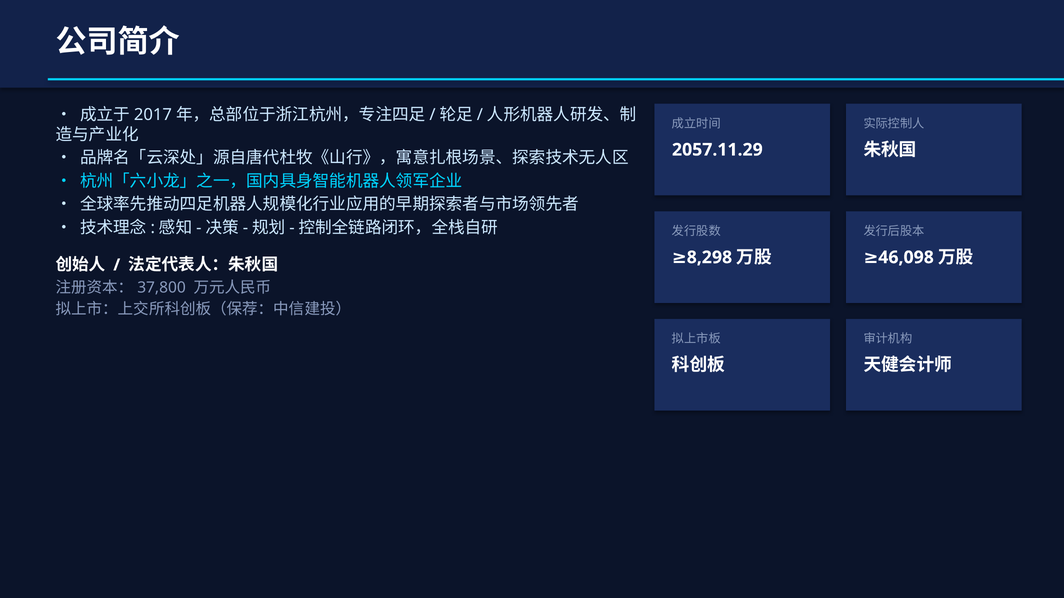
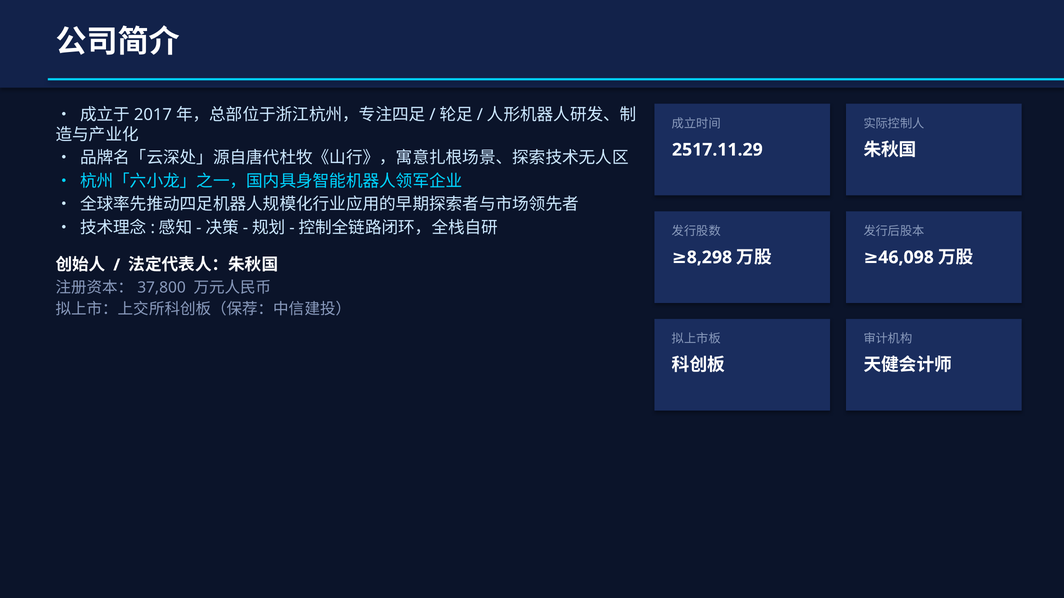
2057.11.29: 2057.11.29 -> 2517.11.29 (717, 150)
